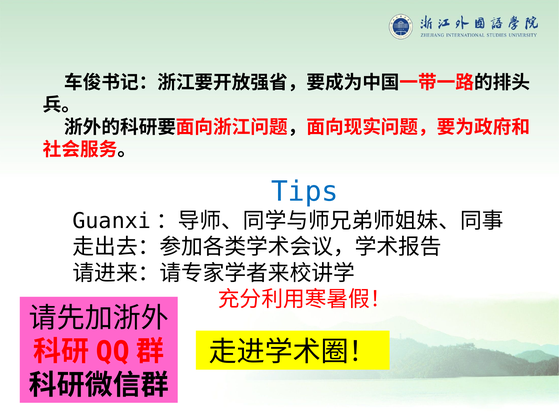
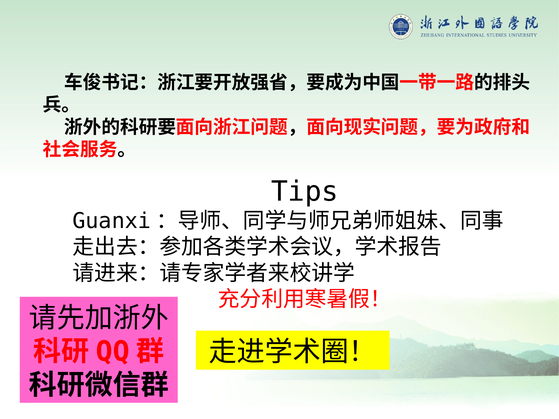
Tips colour: blue -> black (305, 192)
